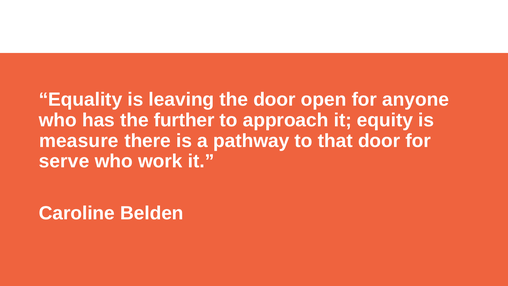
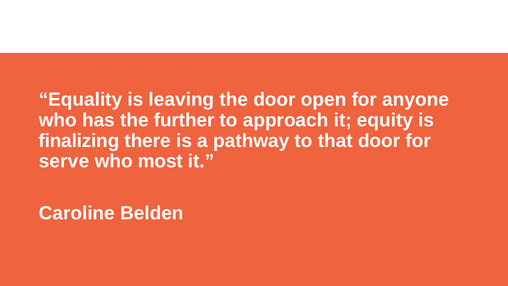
measure: measure -> finalizing (79, 141)
work: work -> most (160, 161)
